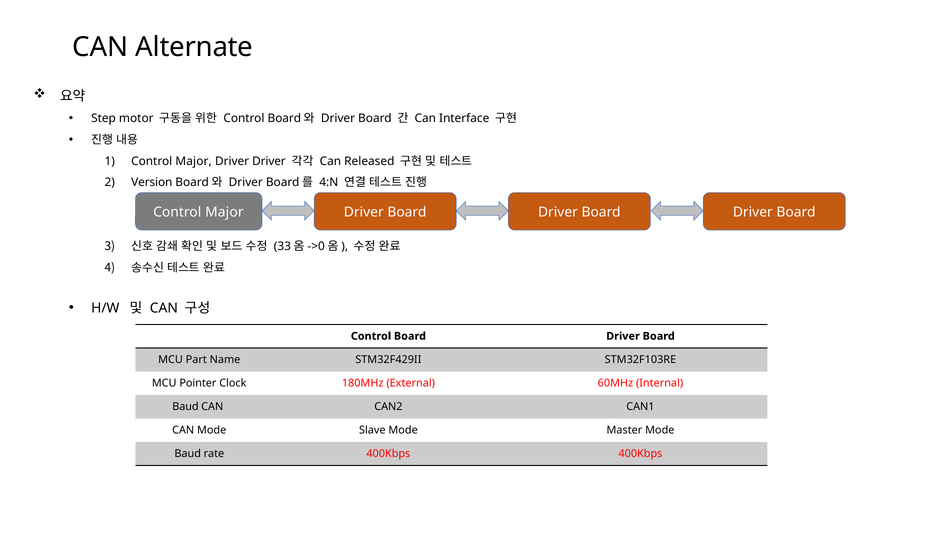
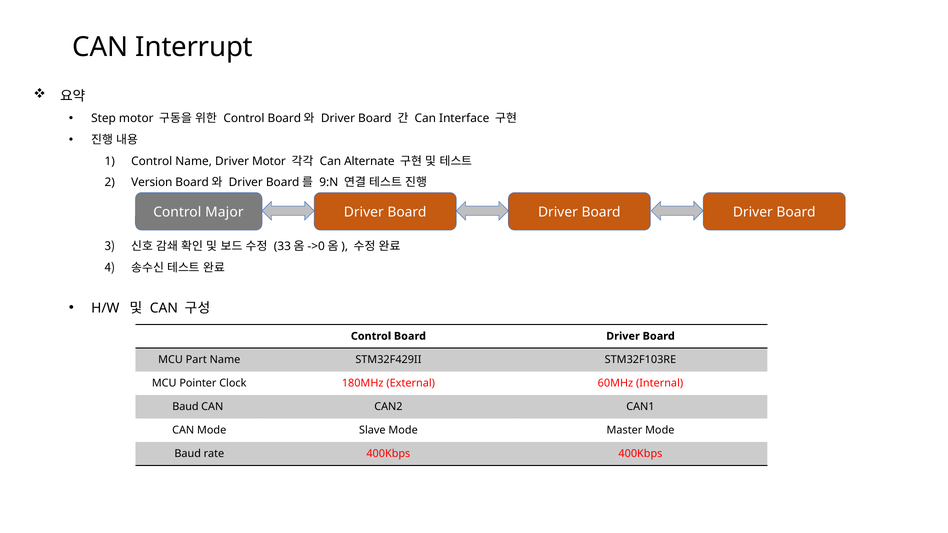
Alternate: Alternate -> Interrupt (194, 47)
Major: Major -> Name (194, 161)
Driver Driver: Driver -> Motor (269, 161)
Released: Released -> Alternate (369, 161)
4:N: 4:N -> 9:N (329, 183)
